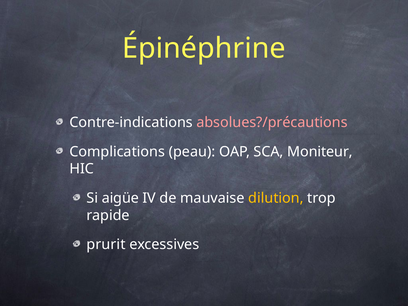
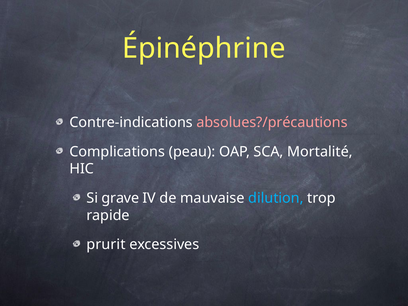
Moniteur: Moniteur -> Mortalité (320, 152)
aigüe: aigüe -> grave (120, 198)
dilution colour: yellow -> light blue (276, 198)
